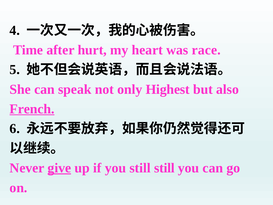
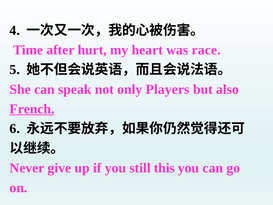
Highest: Highest -> Players (168, 89)
give underline: present -> none (59, 168)
still still: still -> this (164, 168)
